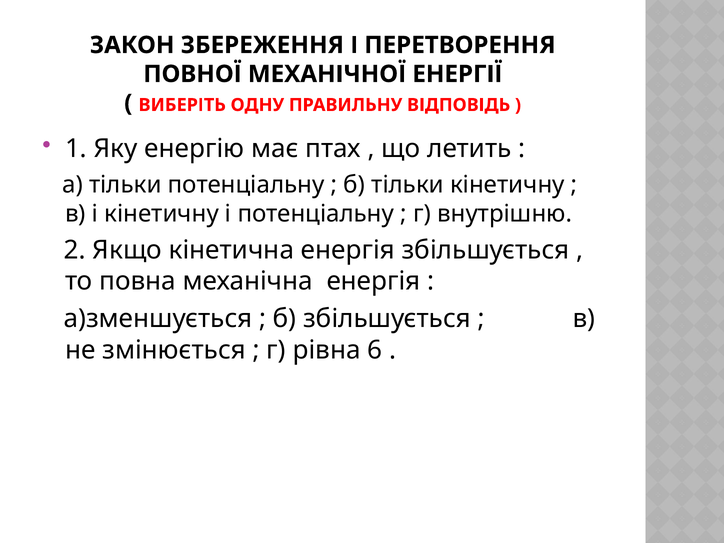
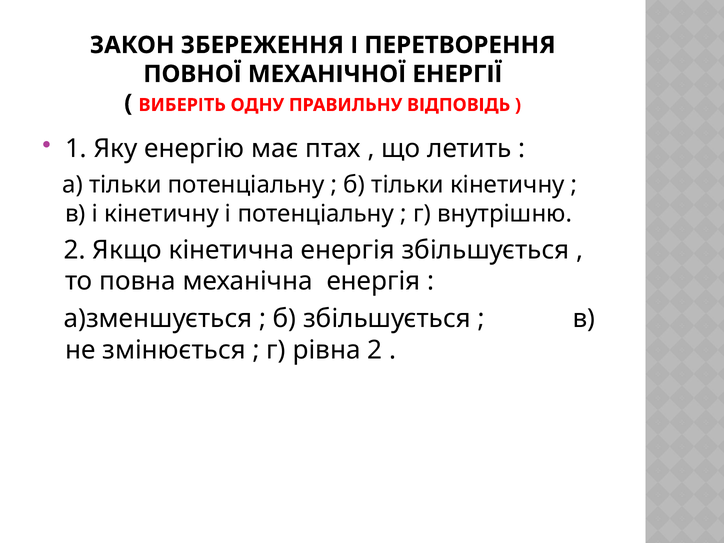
рівна 6: 6 -> 2 (375, 350)
